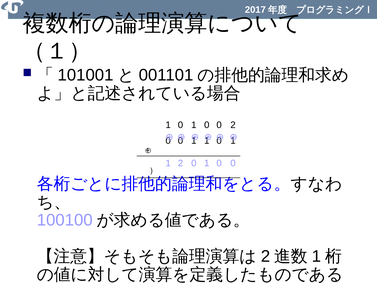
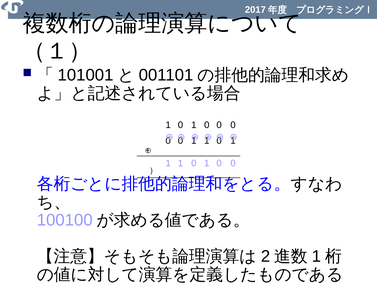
0 0 2: 2 -> 0 (233, 125)
2: 2 -> 1 (180, 163)
